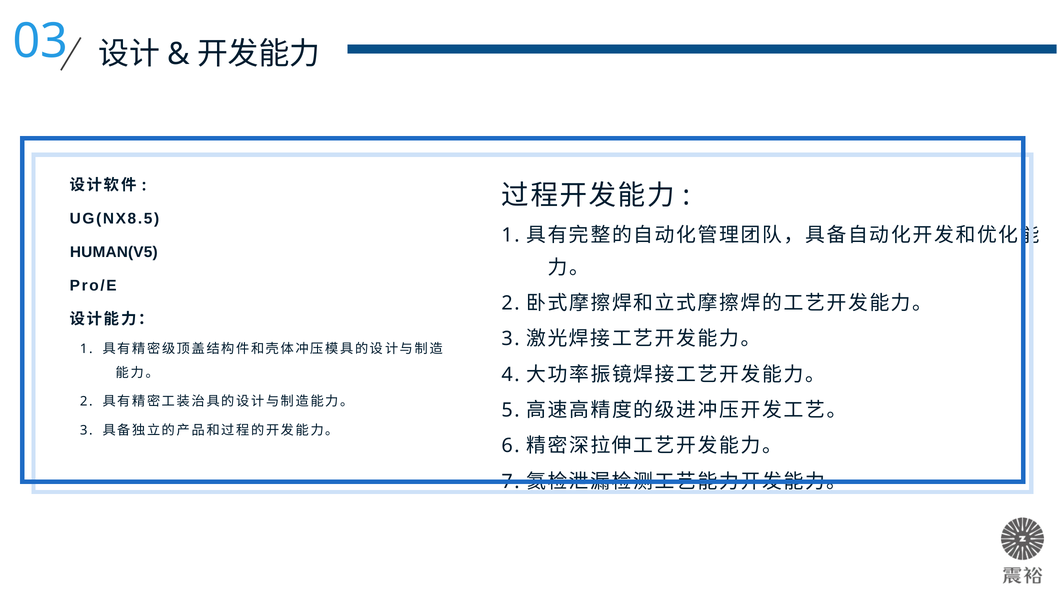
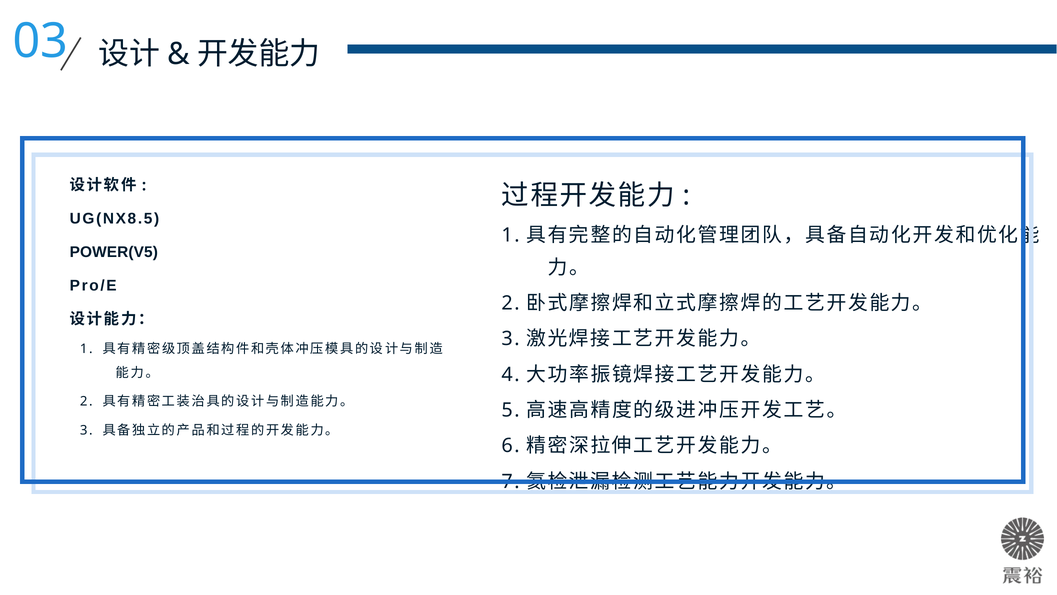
HUMAN(V5: HUMAN(V5 -> POWER(V5 (114, 252)
